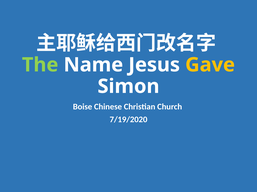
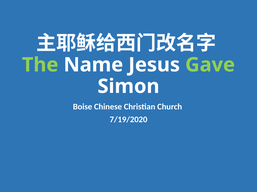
Gave colour: yellow -> light green (210, 65)
